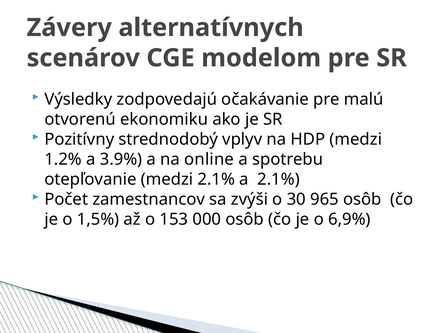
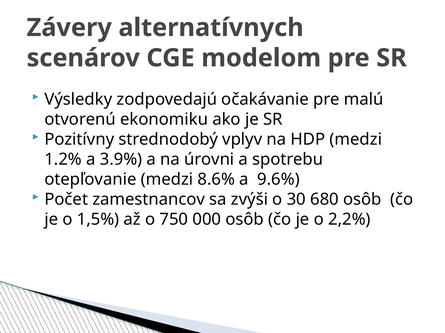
online: online -> úrovni (209, 160)
medzi 2.1%: 2.1% -> 8.6% (216, 180)
a 2.1%: 2.1% -> 9.6% (278, 180)
965: 965 -> 680 (324, 200)
153: 153 -> 750 (174, 220)
6,9%: 6,9% -> 2,2% (349, 220)
